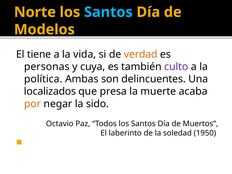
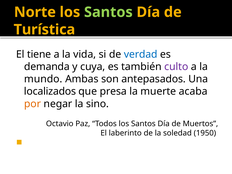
Santos colour: light blue -> light green (108, 12)
Modelos: Modelos -> Turística (44, 30)
verdad colour: orange -> blue (141, 54)
personas: personas -> demanda (47, 67)
política: política -> mundo (43, 79)
delincuentes: delincuentes -> antepasados (154, 79)
sido: sido -> sino (97, 104)
